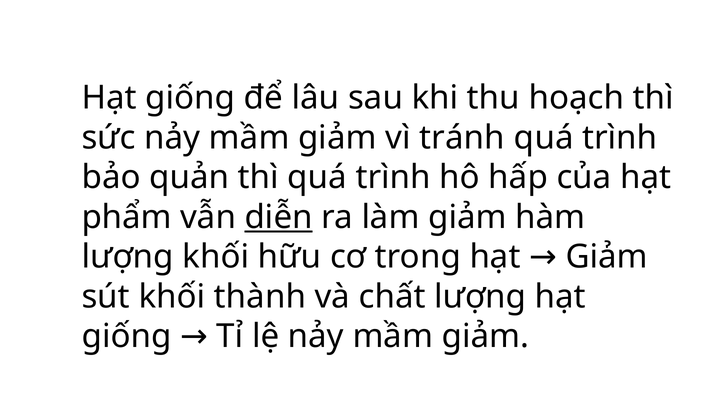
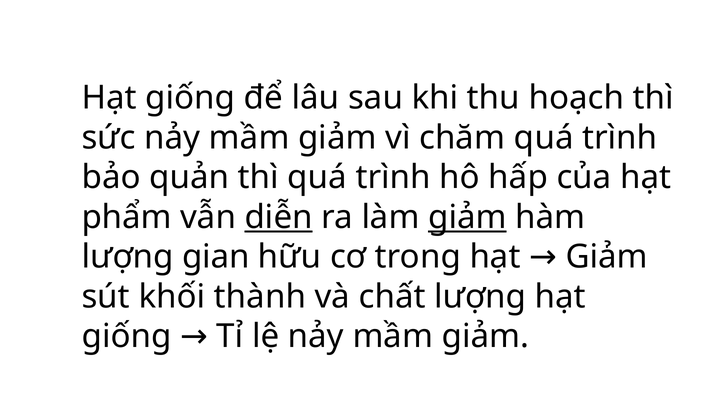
tránh: tránh -> chăm (462, 138)
giảm underline: none -> present (467, 217)
lượng khối: khối -> gian (216, 257)
